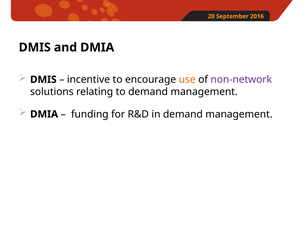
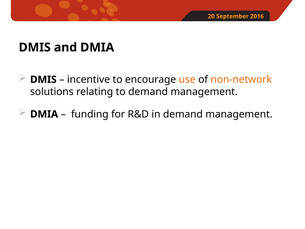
non-network colour: purple -> orange (241, 79)
